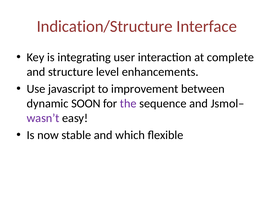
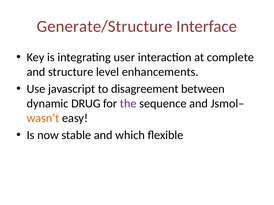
Indication/Structure: Indication/Structure -> Generate/Structure (105, 27)
improvement: improvement -> disagreement (145, 89)
SOON: SOON -> DRUG (86, 104)
wasn’t colour: purple -> orange (43, 118)
